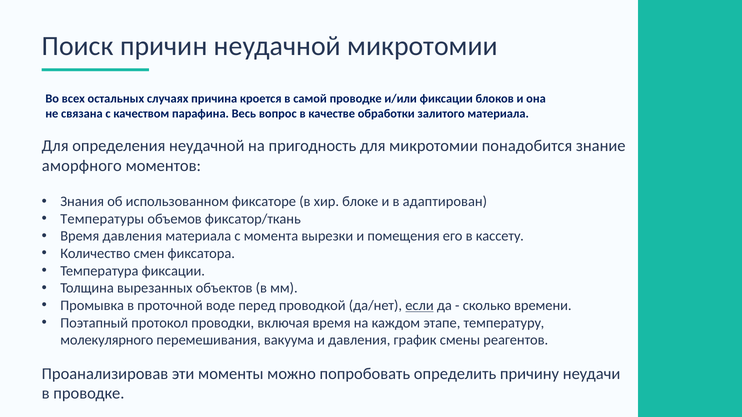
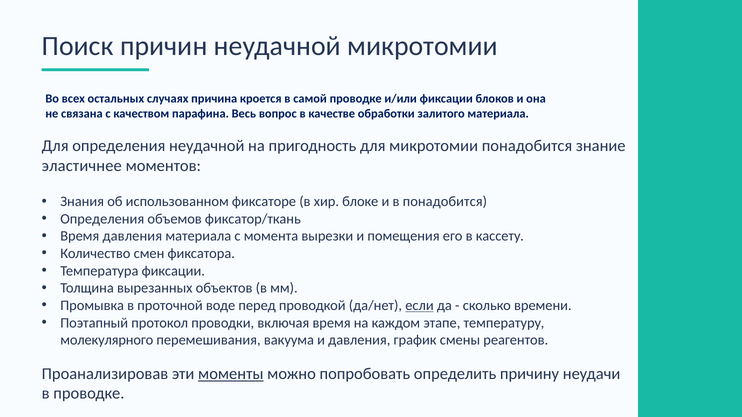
аморфного: аморфного -> эластичнее (82, 166)
в адаптирован: адаптирован -> понадобится (445, 201)
Температуры: Температуры -> Определения (102, 219)
моменты underline: none -> present (231, 374)
